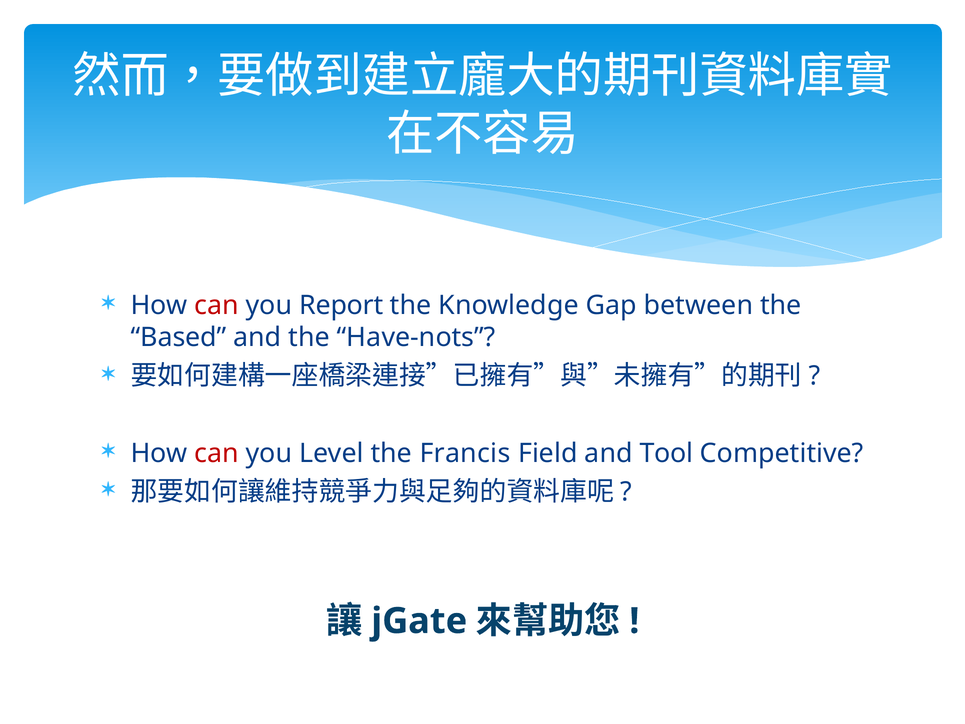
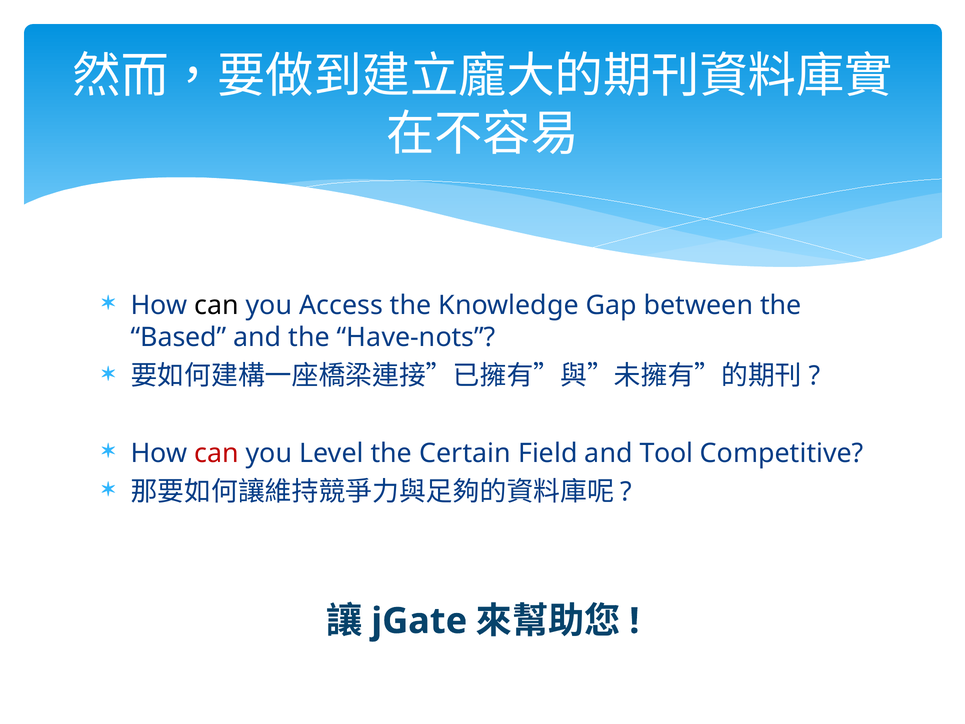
can colour: red -> black (217, 305)
Report: Report -> Access (341, 305)
Francis: Francis -> Certain (465, 453)
